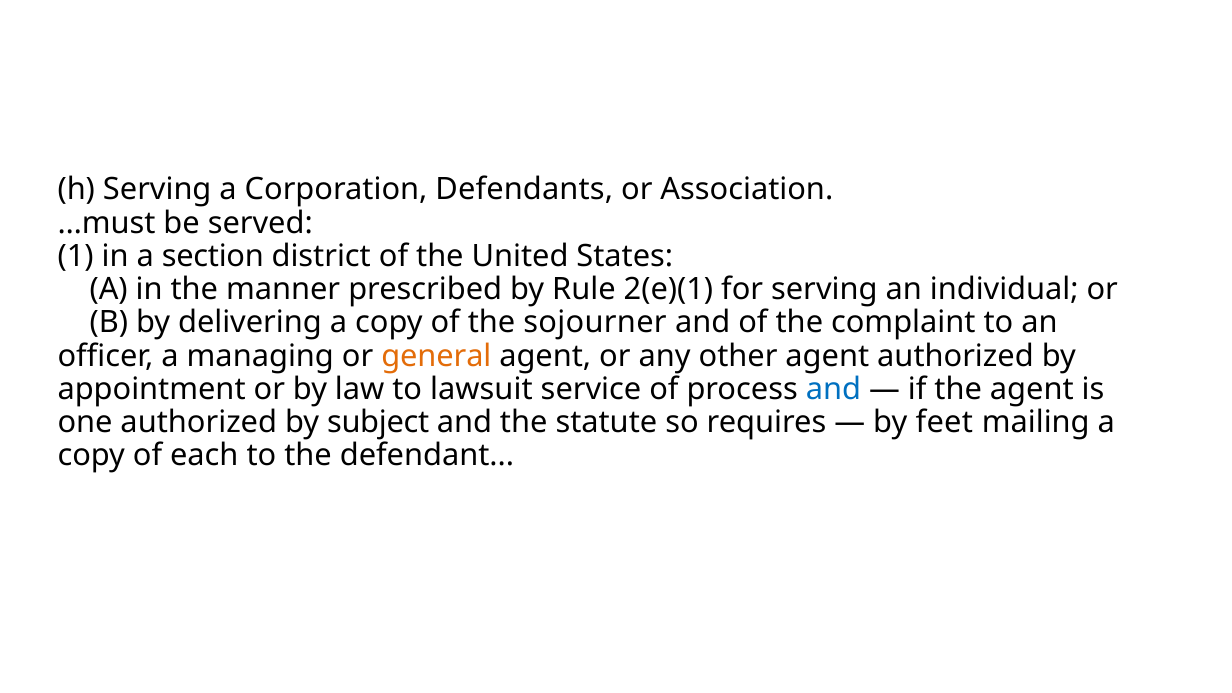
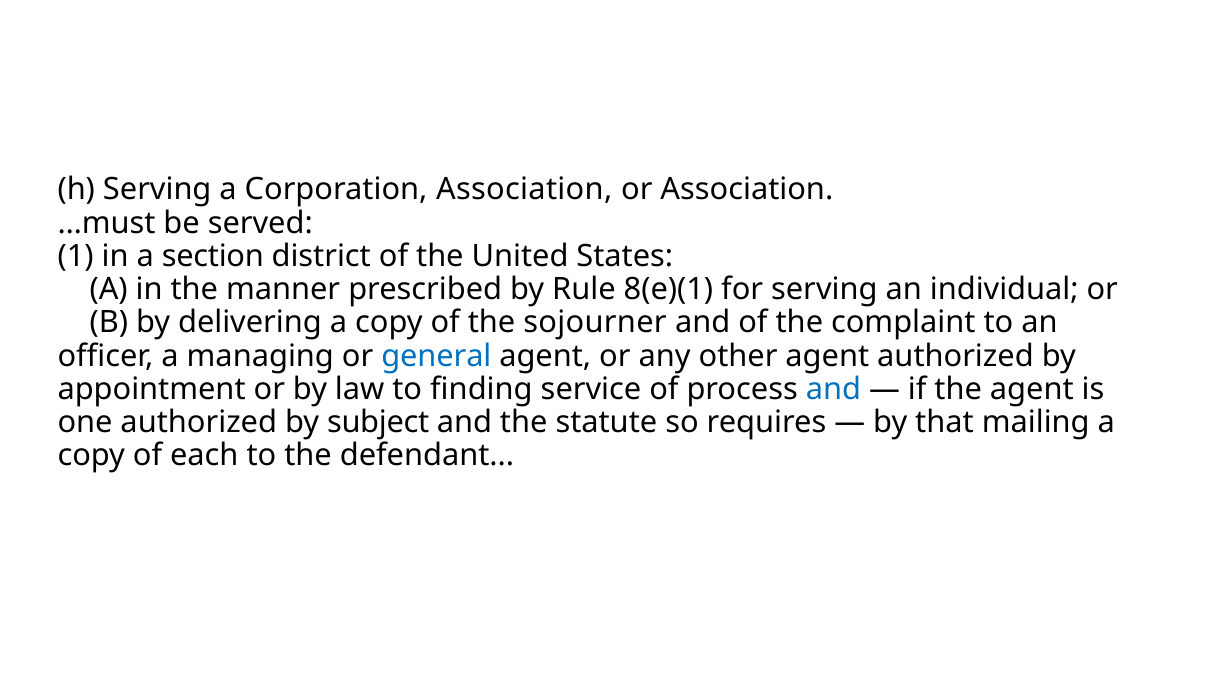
Corporation Defendants: Defendants -> Association (524, 190)
2(e)(1: 2(e)(1 -> 8(e)(1 (668, 289)
general colour: orange -> blue (436, 356)
lawsuit: lawsuit -> finding (481, 389)
feet: feet -> that (944, 422)
